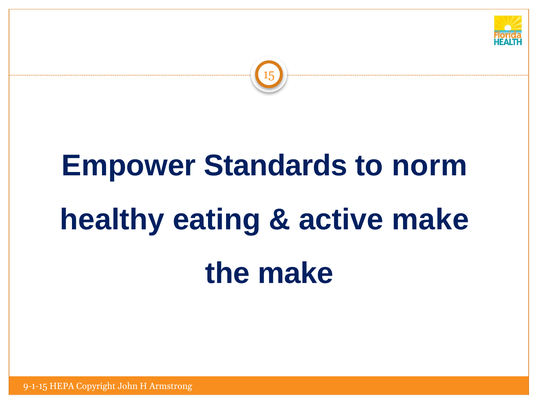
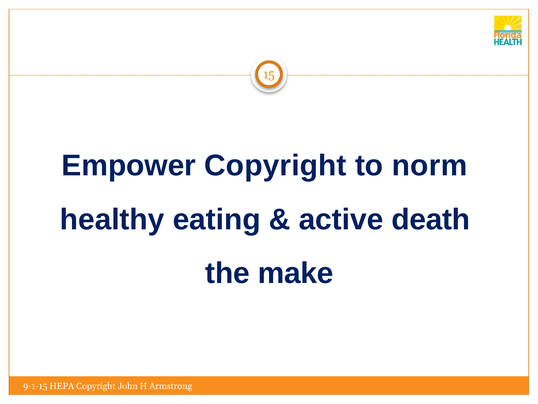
Empower Standards: Standards -> Copyright (275, 165)
active make: make -> death (431, 219)
